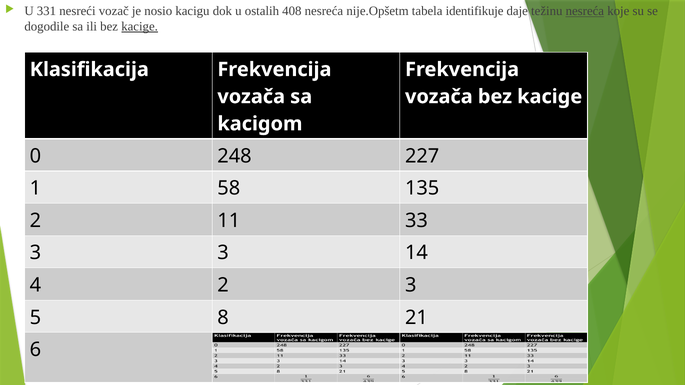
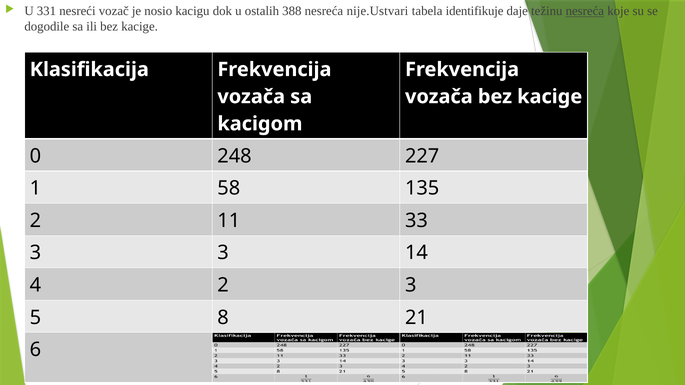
408: 408 -> 388 (292, 11)
nije.Opšetm: nije.Opšetm -> nije.Ustvari (377, 11)
kacige underline: present -> none (140, 27)
